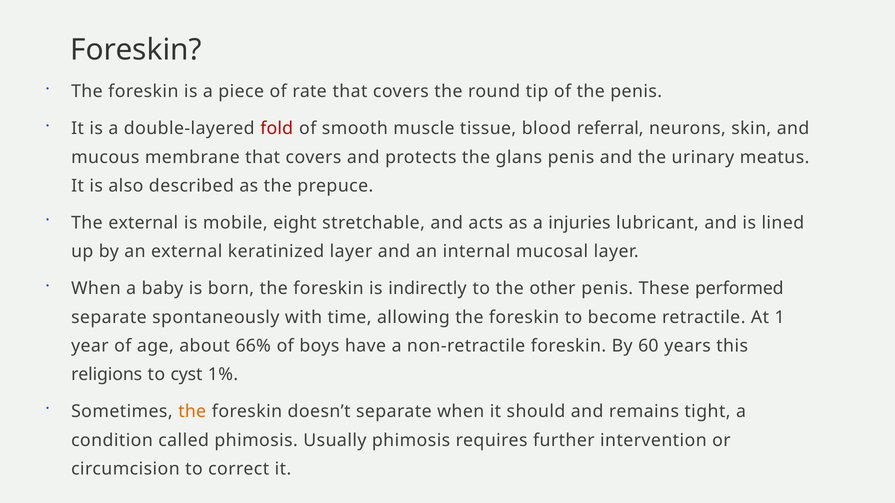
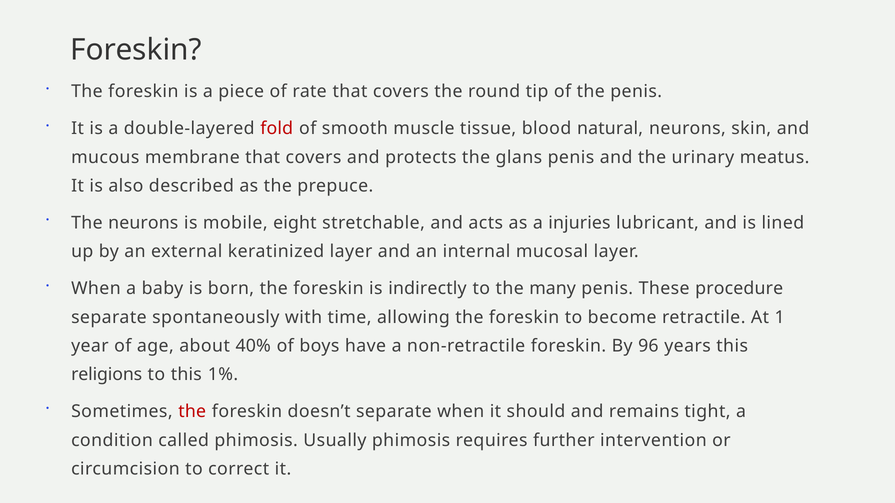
referral: referral -> natural (610, 129)
The external: external -> neurons (143, 223)
other: other -> many (553, 289)
performed: performed -> procedure (739, 289)
66%: 66% -> 40% (253, 346)
60: 60 -> 96 (648, 346)
to cyst: cyst -> this (186, 375)
the colour: orange -> red (192, 412)
